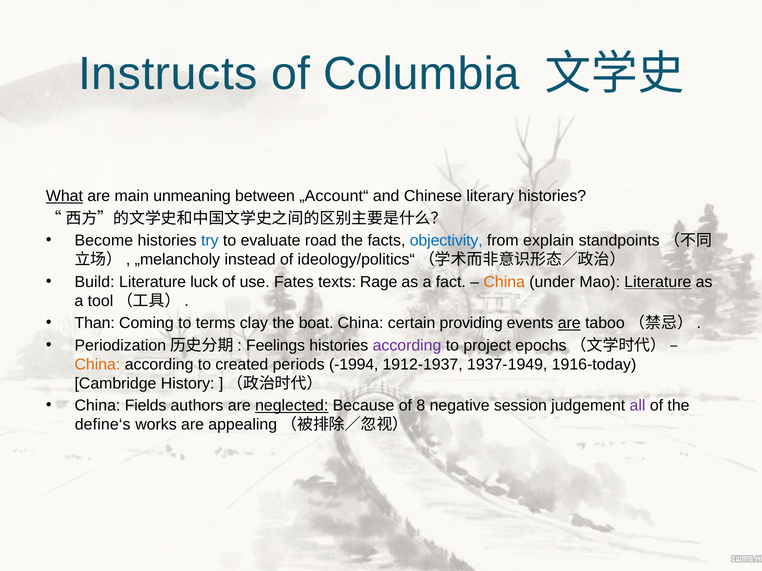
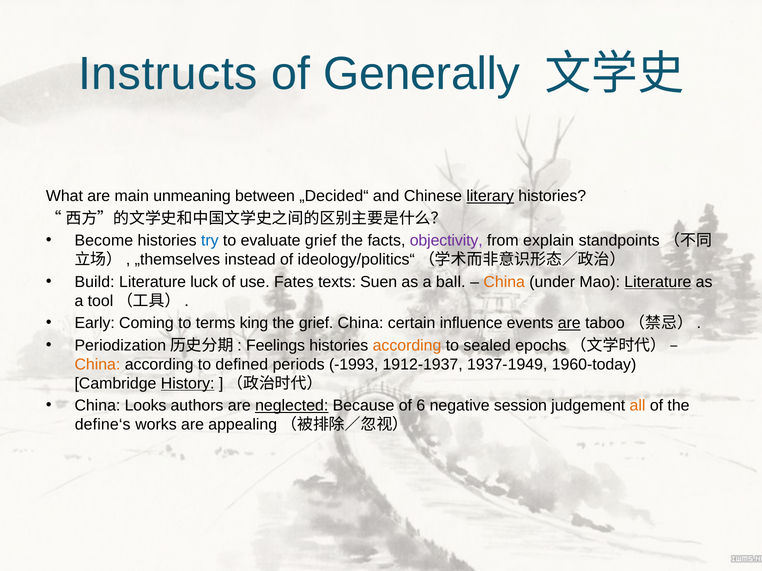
Columbia: Columbia -> Generally (422, 74)
What underline: present -> none (64, 196)
„Account“: „Account“ -> „Decided“ (334, 196)
literary underline: none -> present (490, 196)
evaluate road: road -> grief (321, 241)
objectivity colour: blue -> purple (446, 241)
„melancholy: „melancholy -> „themselves (177, 260)
Rage: Rage -> Suen (379, 282)
fact: fact -> ball (451, 282)
Than: Than -> Early (95, 323)
clay: clay -> king (254, 323)
the boat: boat -> grief (316, 323)
providing: providing -> influence (471, 323)
according colour: purple -> orange (407, 346)
project: project -> sealed (487, 346)
created: created -> defined (242, 365)
-1994: -1994 -> -1993 (354, 365)
1916-today: 1916-today -> 1960-today (594, 365)
History underline: none -> present (188, 384)
Fields: Fields -> Looks (146, 406)
8: 8 -> 6 (421, 406)
all colour: purple -> orange (638, 406)
